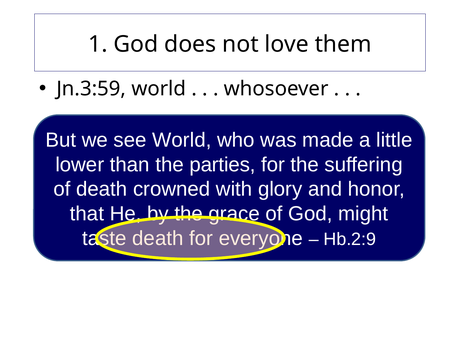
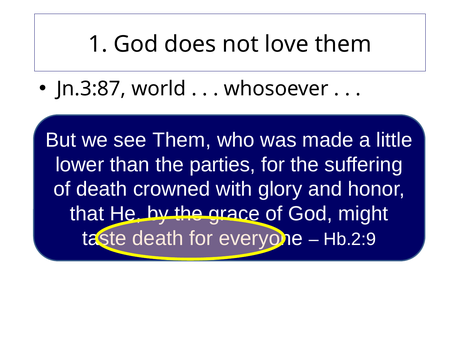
Jn.3:59: Jn.3:59 -> Jn.3:87 (91, 89)
see World: World -> Them (182, 140)
